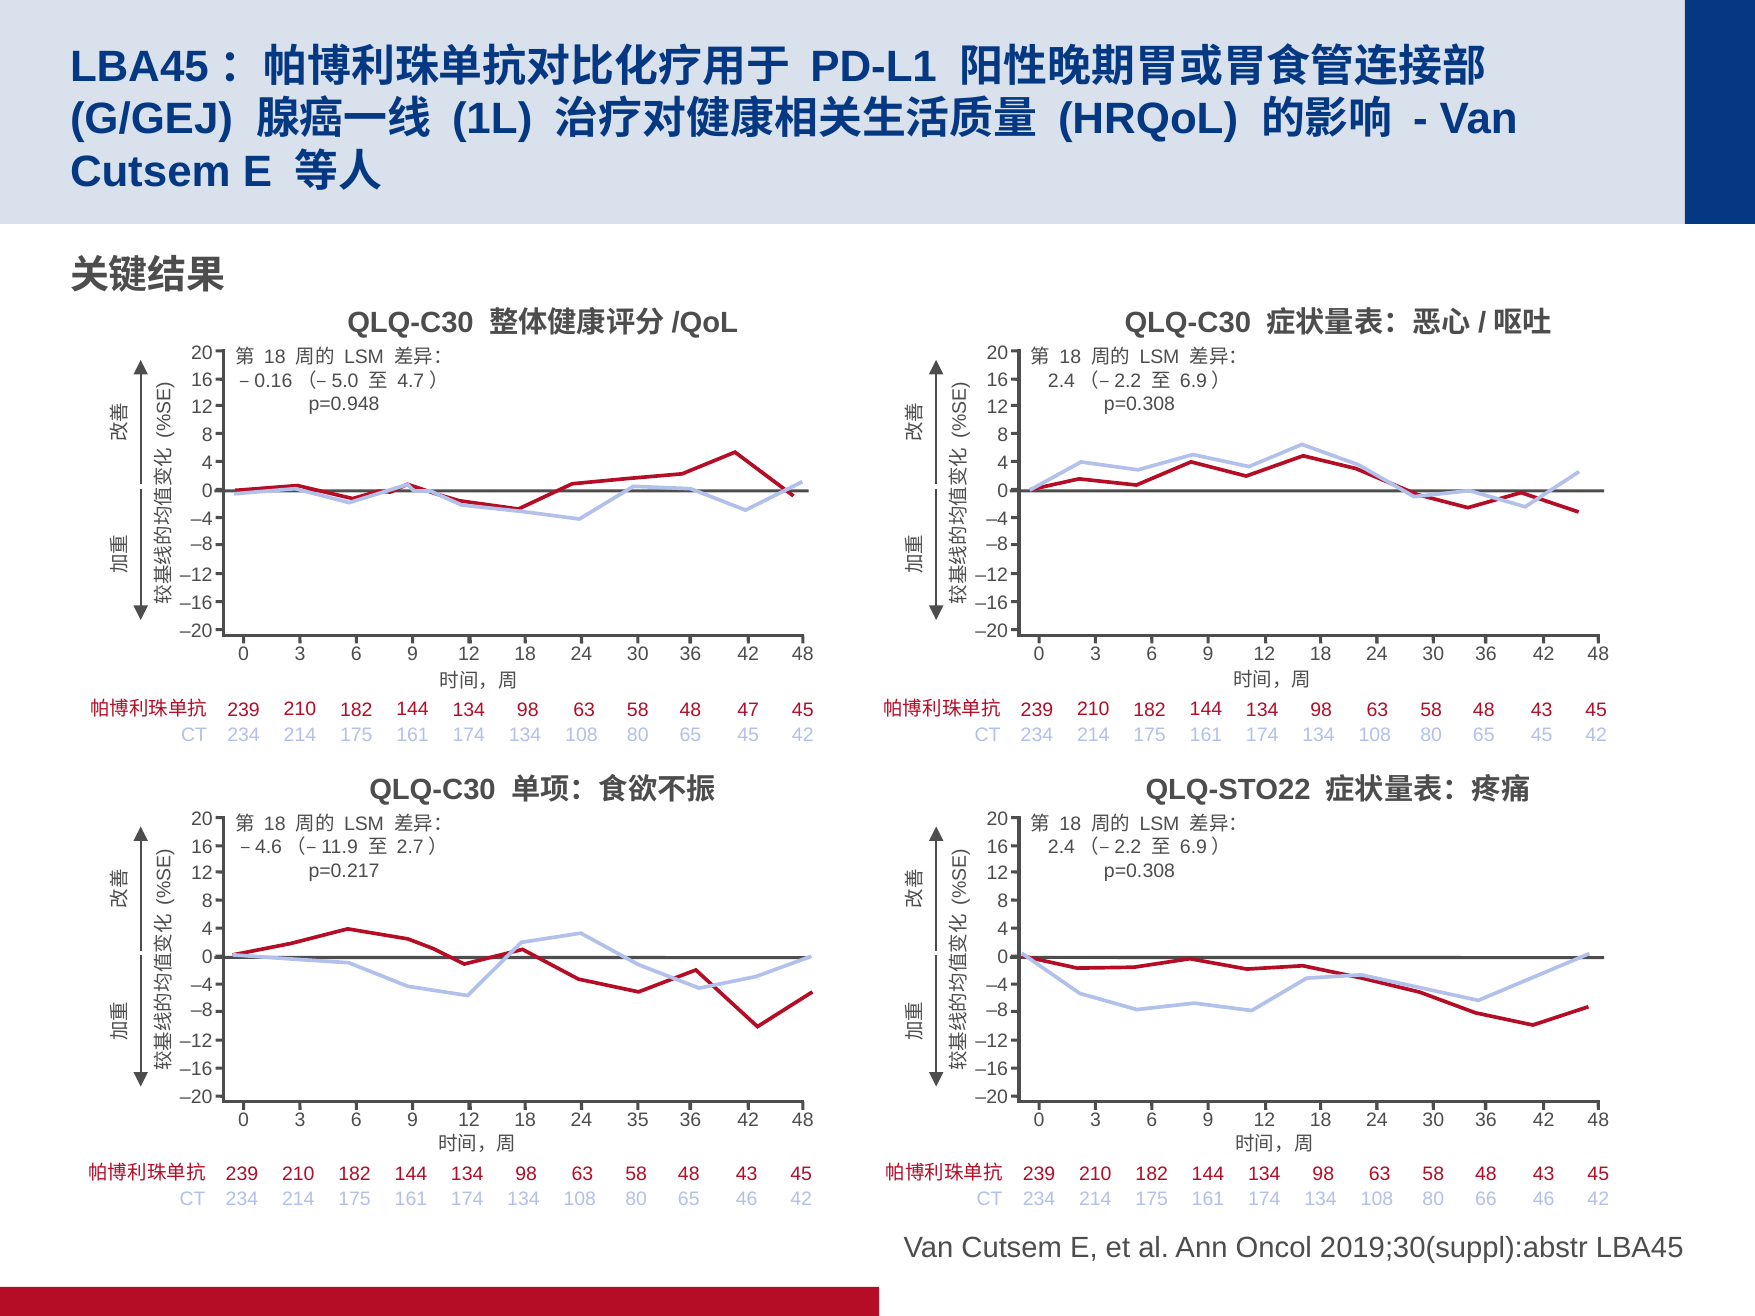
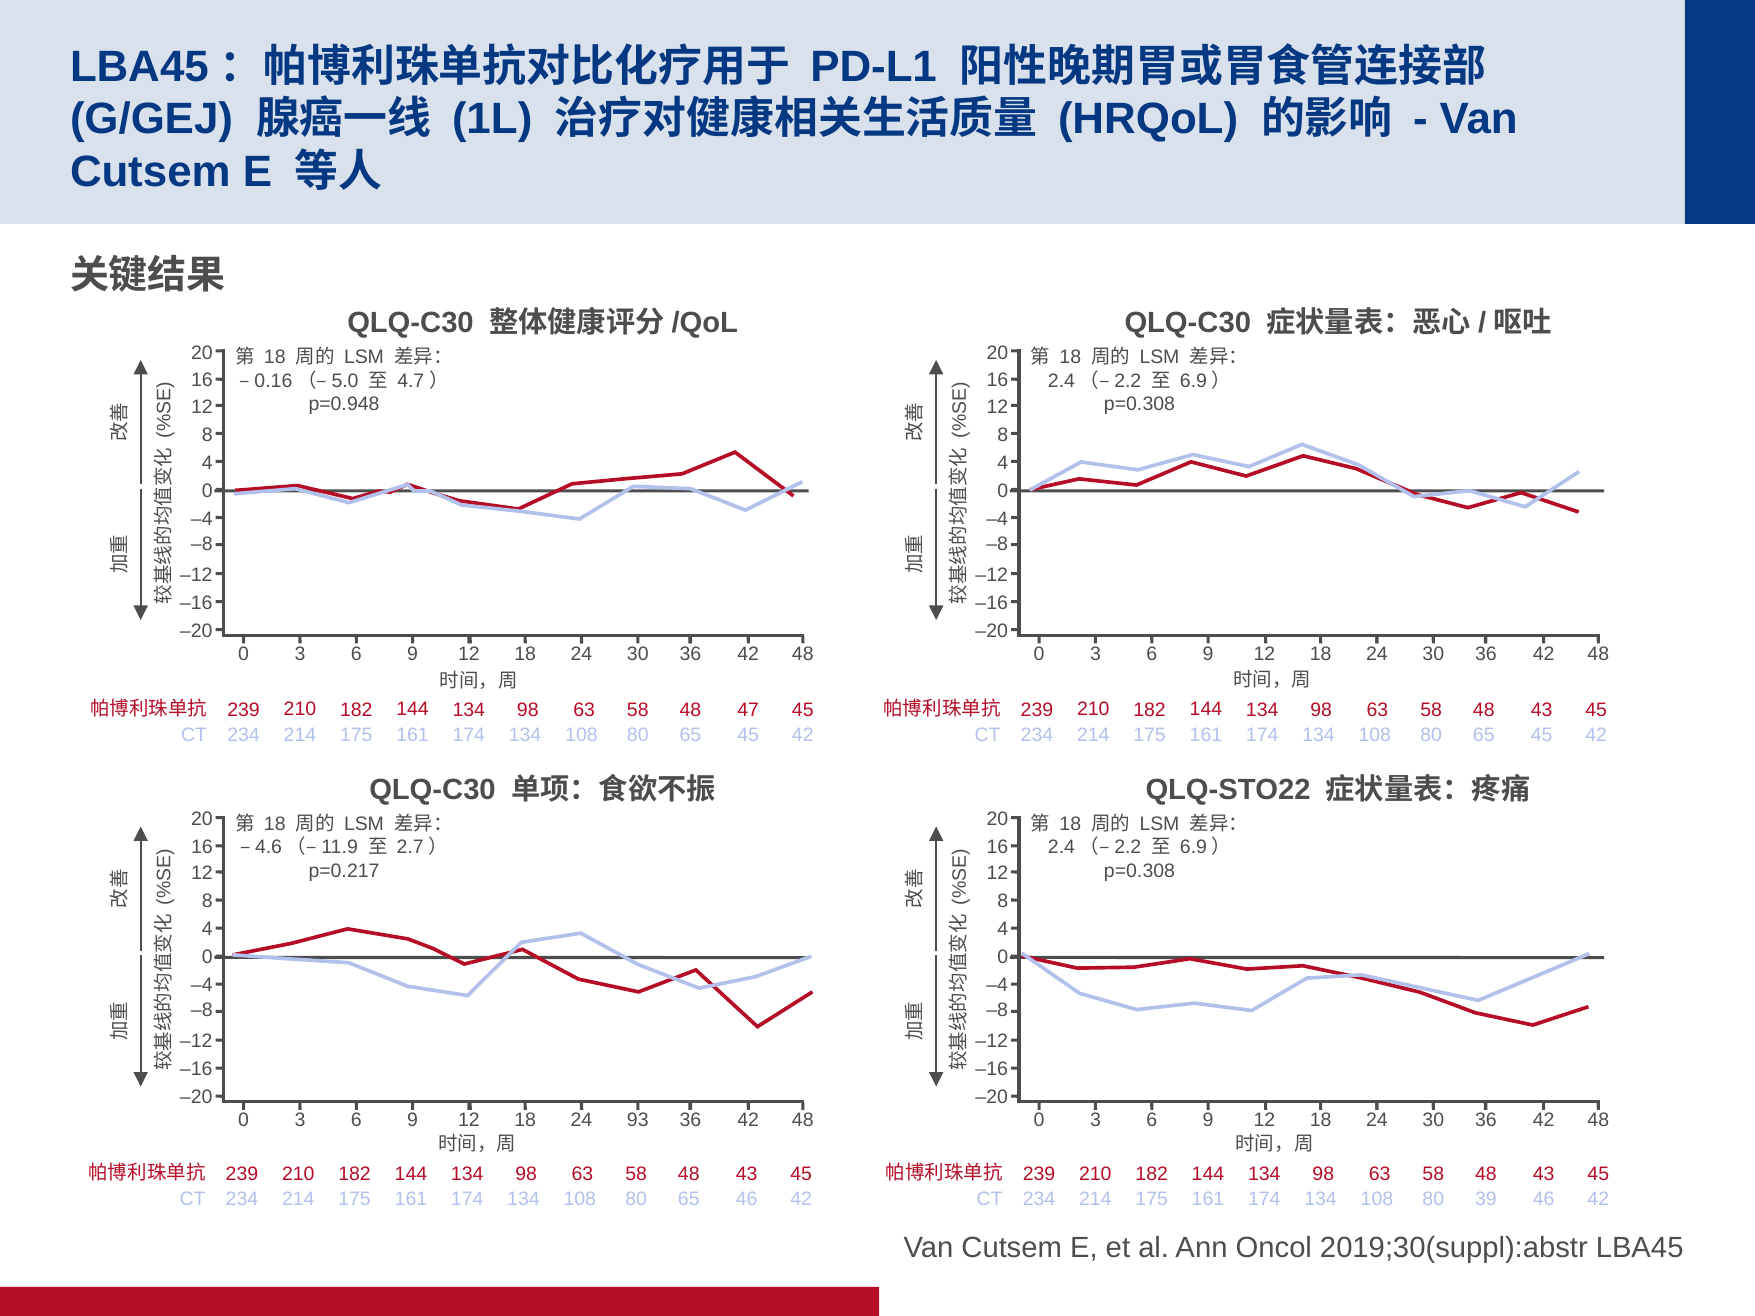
35: 35 -> 93 (638, 1121)
66: 66 -> 39 (1486, 1199)
